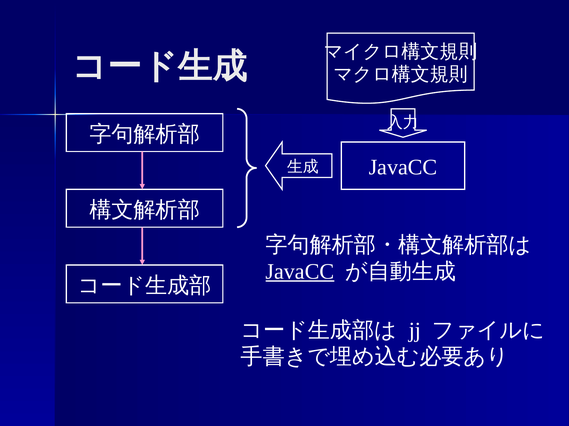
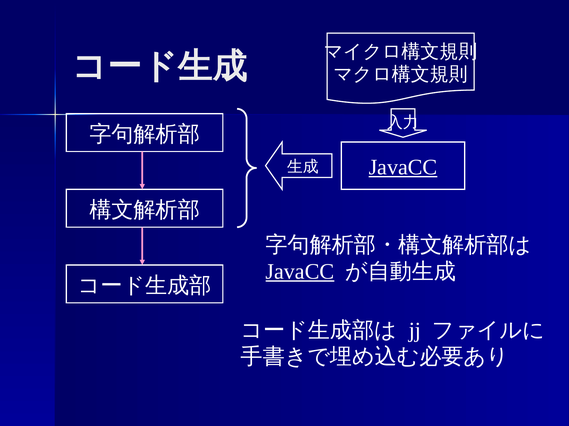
JavaCC underline: none -> present (403, 167)
